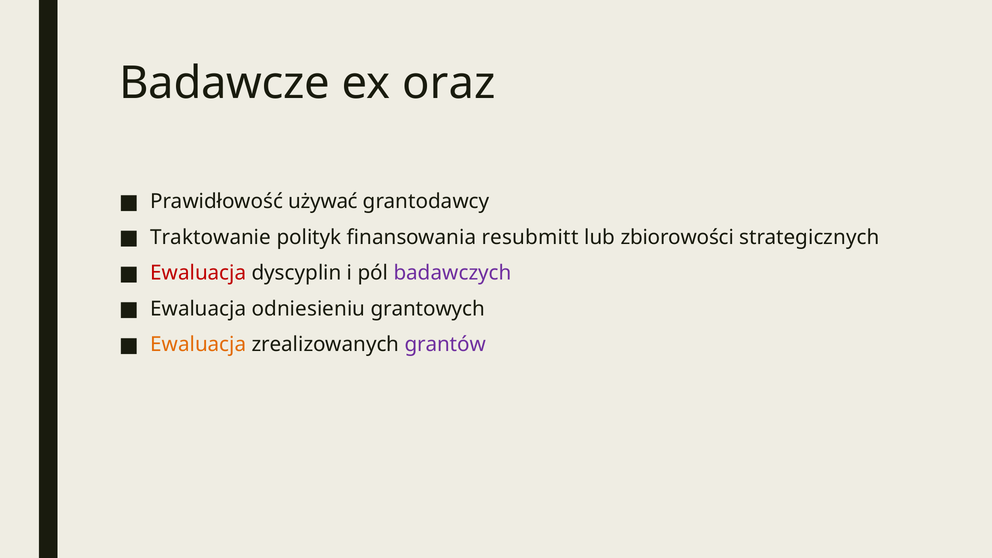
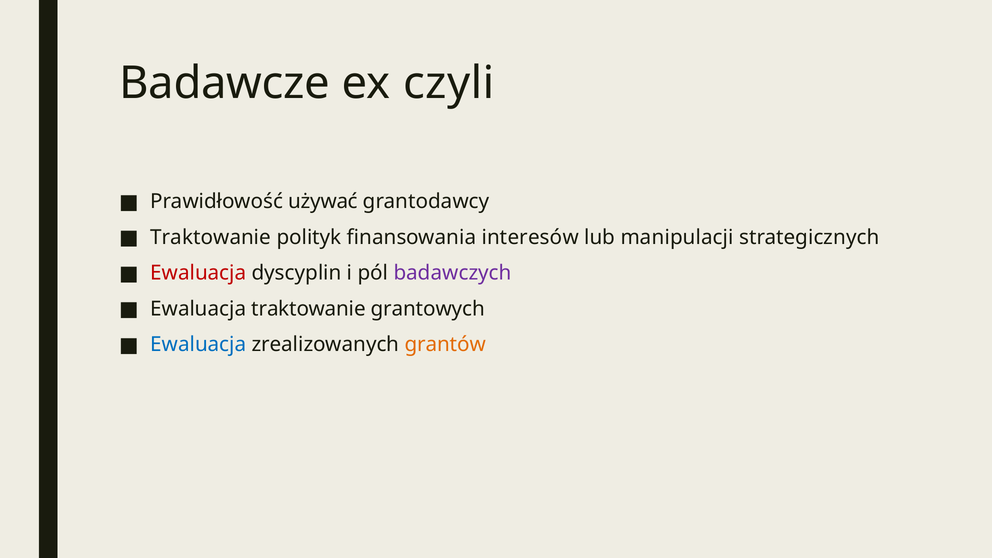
oraz: oraz -> czyli (449, 83)
resubmitt: resubmitt -> interesów (530, 237)
zbiorowości: zbiorowości -> manipulacji (677, 237)
Ewaluacja odniesieniu: odniesieniu -> traktowanie (309, 309)
Ewaluacja colour: orange -> blue (198, 344)
grantów colour: purple -> orange (445, 344)
